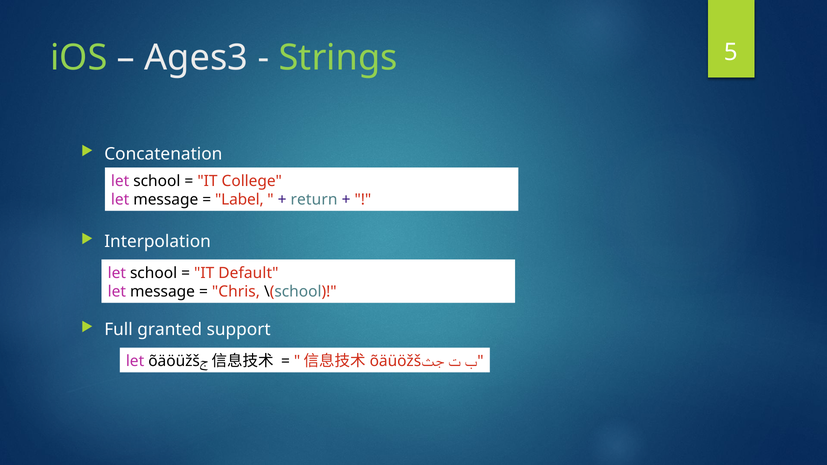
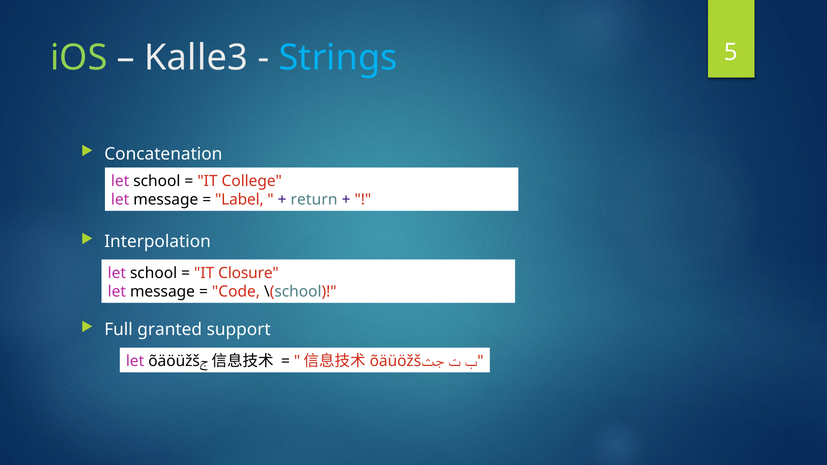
Ages3: Ages3 -> Kalle3 (196, 58)
Strings colour: light green -> light blue (338, 58)
Default: Default -> Closure (249, 273)
Chris: Chris -> Code (236, 292)
